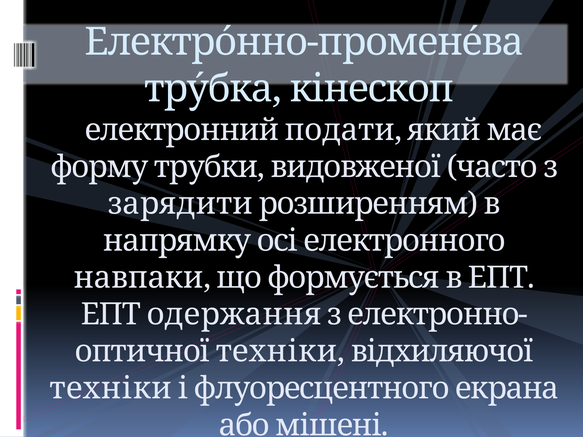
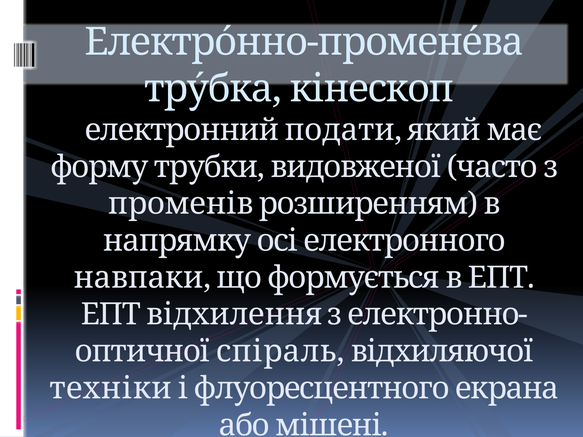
зарядити: зарядити -> променів (181, 204)
одержання: одержання -> відхилення (234, 315)
техніки: техніки -> спіраль (280, 352)
